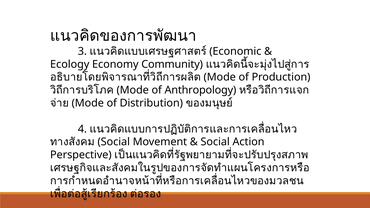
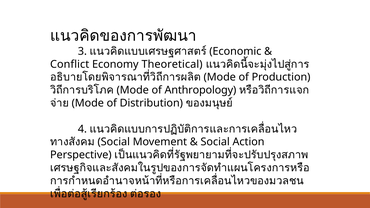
Ecology: Ecology -> Conflict (70, 64)
Community: Community -> Theoretical (172, 64)
